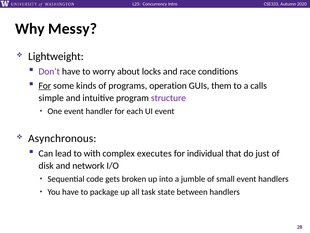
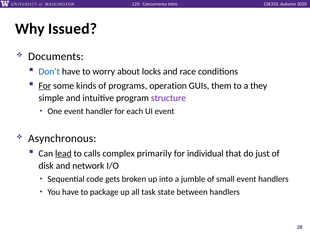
Messy: Messy -> Issued (73, 29)
Lightweight: Lightweight -> Documents (56, 56)
Don’t colour: purple -> blue (49, 71)
calls: calls -> they (259, 86)
lead underline: none -> present (63, 153)
with: with -> calls (92, 153)
executes: executes -> primarily (154, 153)
